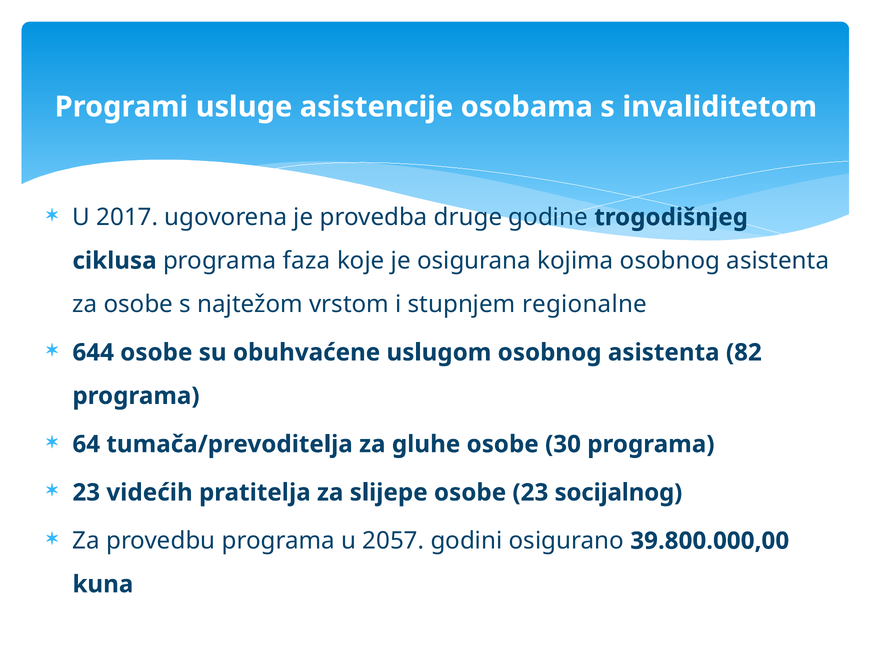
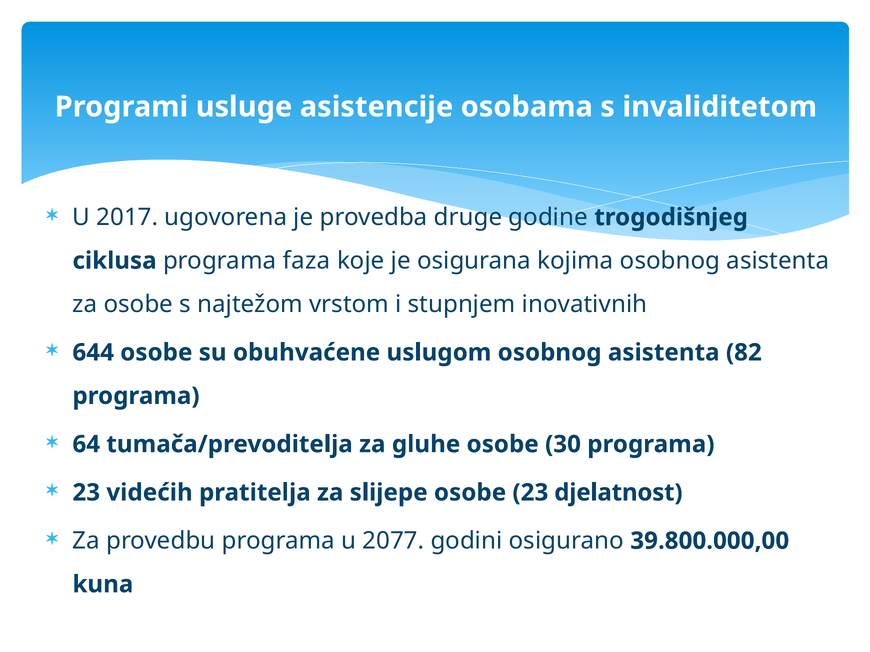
regionalne: regionalne -> inovativnih (585, 304)
socijalnog: socijalnog -> djelatnost (618, 493)
2057: 2057 -> 2077 (393, 541)
